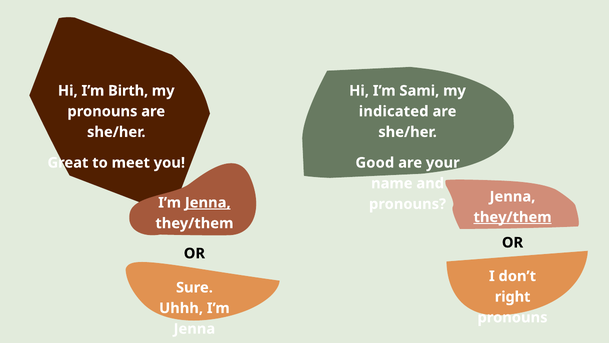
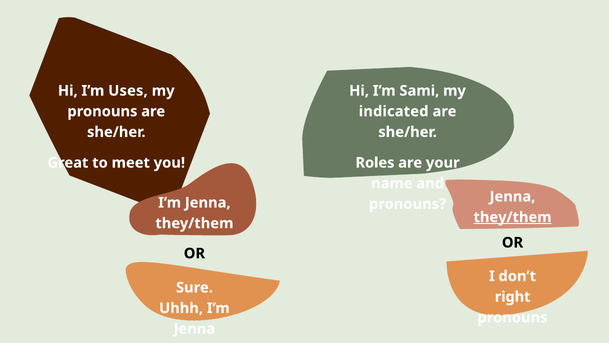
Birth: Birth -> Uses (128, 91)
Good: Good -> Roles (375, 163)
Jenna underline: present -> none (208, 202)
